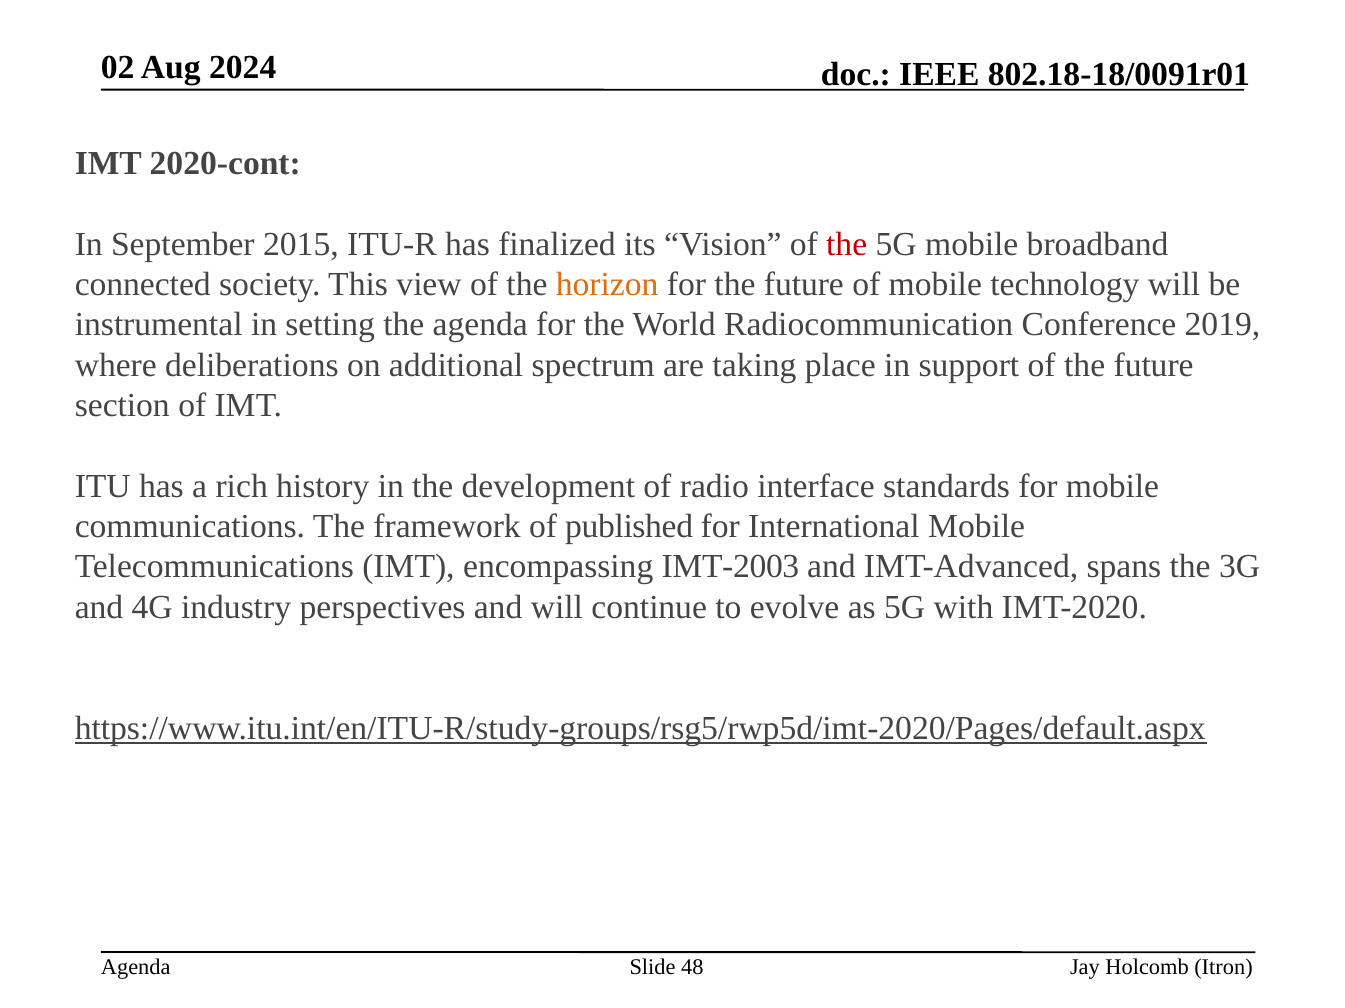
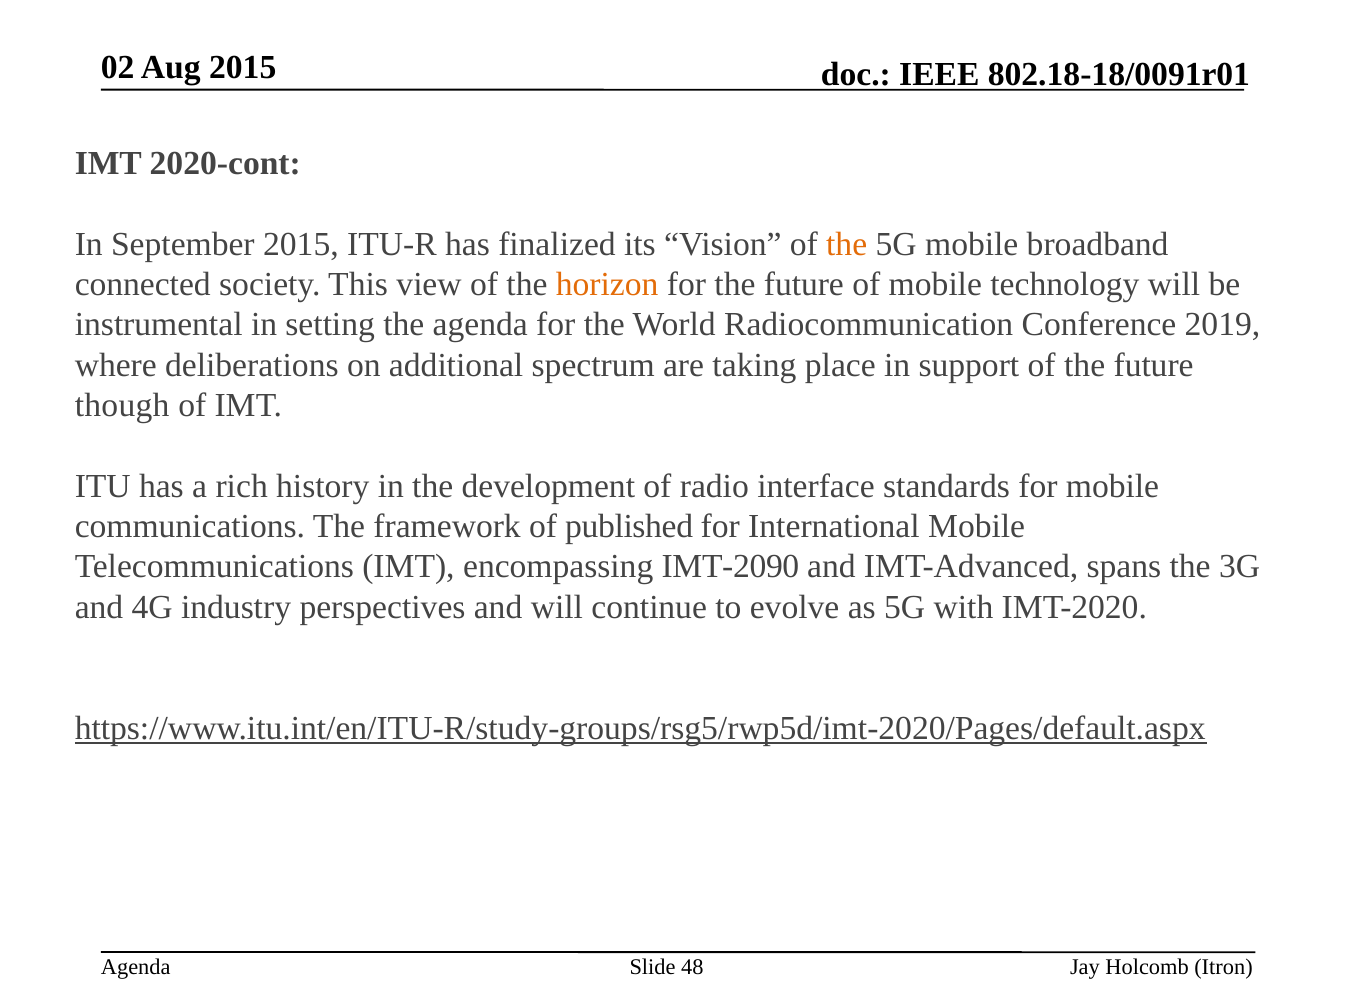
Aug 2024: 2024 -> 2015 (243, 67)
the colour: red -> orange (847, 244)
section: section -> though (122, 406)
IMT-2003: IMT-2003 -> IMT-2090 (730, 567)
